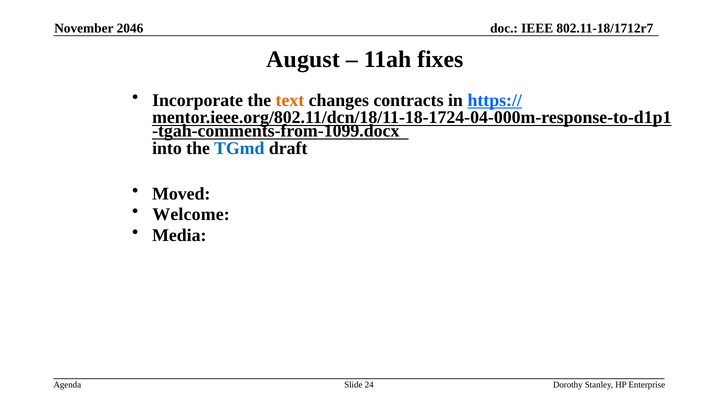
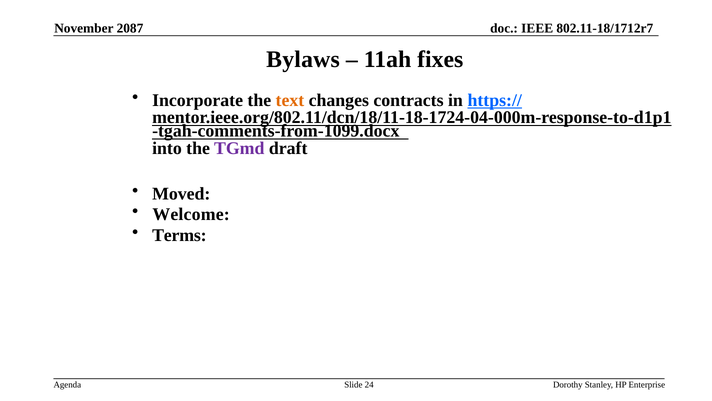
2046: 2046 -> 2087 (130, 28)
August: August -> Bylaws (303, 59)
TGmd colour: blue -> purple (239, 148)
Media: Media -> Terms (179, 235)
